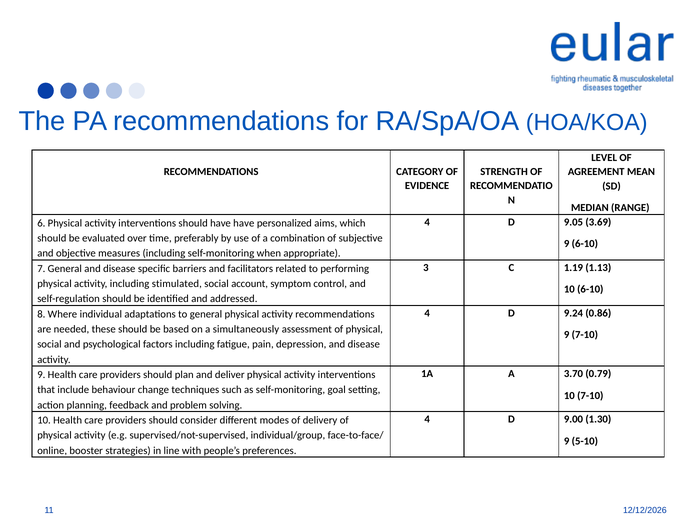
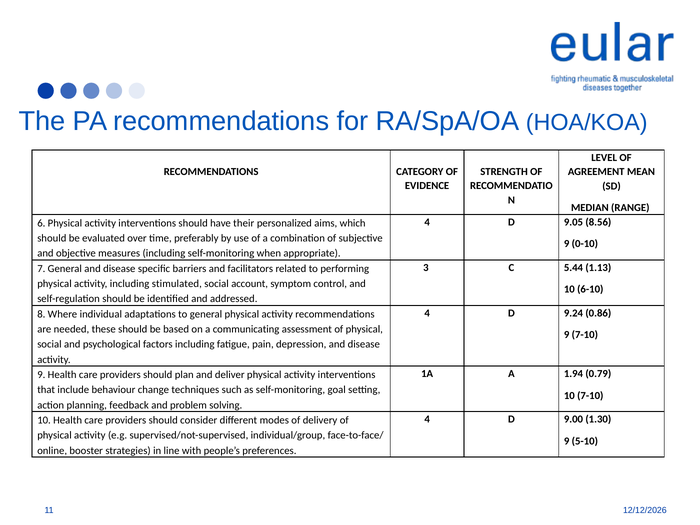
3.69: 3.69 -> 8.56 (598, 222)
have have: have -> their (244, 223)
9 6-10: 6-10 -> 0-10 (585, 244)
1.19: 1.19 -> 5.44 (573, 268)
simultaneously: simultaneously -> communicating (246, 329)
3.70: 3.70 -> 1.94 (573, 374)
